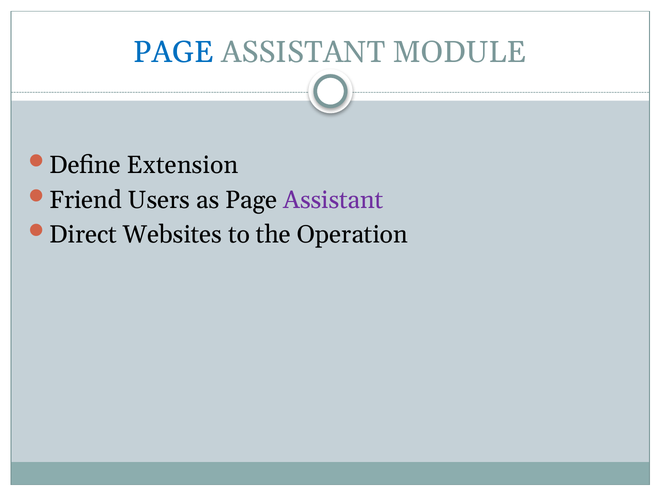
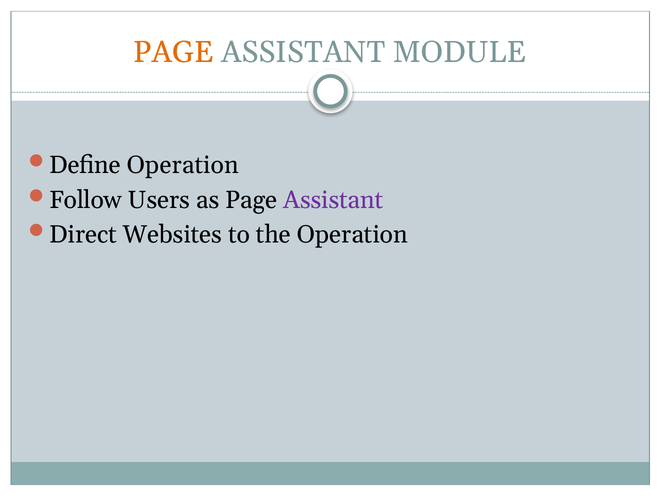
PAGE colour: blue -> orange (174, 52)
Define Extension: Extension -> Operation (183, 165)
Friend: Friend -> Follow (86, 200)
